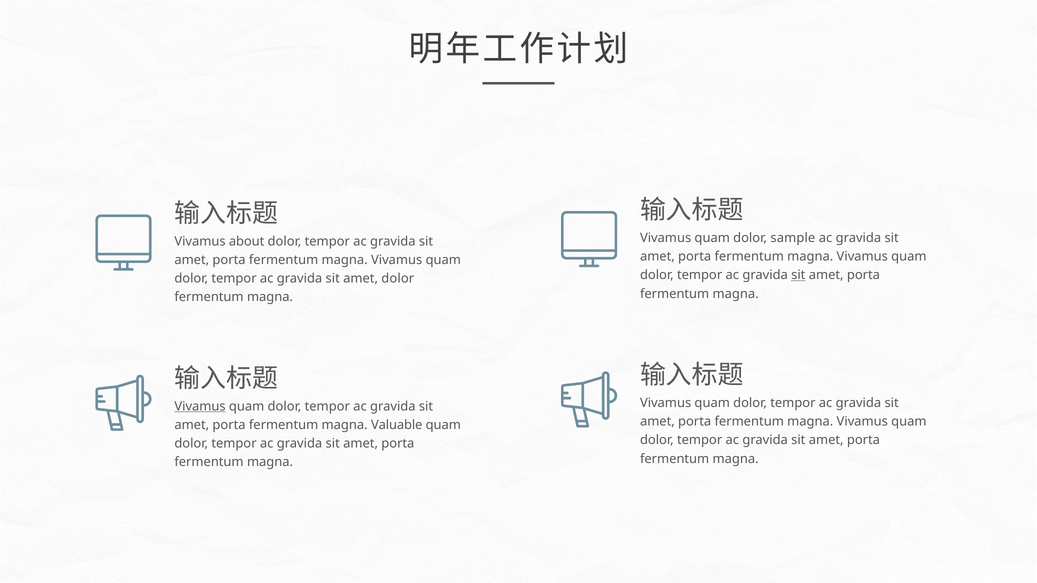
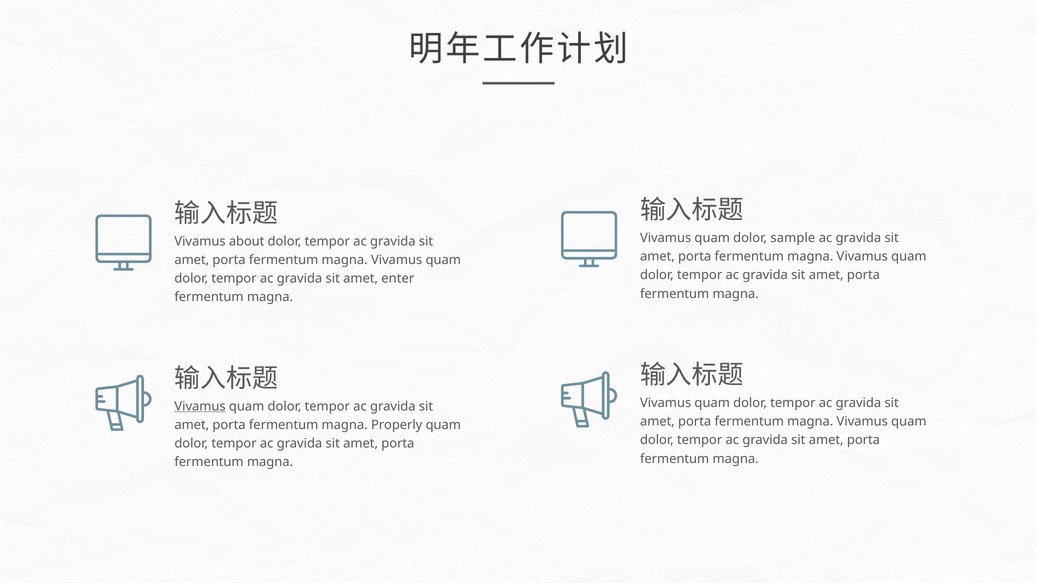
sit underline: present -> none (798, 275)
amet dolor: dolor -> enter (398, 279)
Valuable: Valuable -> Properly (397, 425)
